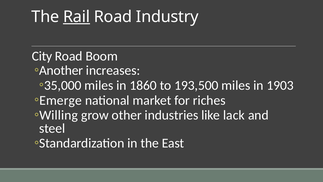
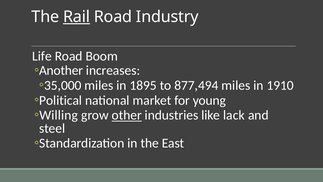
City: City -> Life (42, 56)
1860: 1860 -> 1895 (143, 85)
193,500: 193,500 -> 877,494 (196, 85)
1903: 1903 -> 1910 (280, 85)
Emerge: Emerge -> Political (61, 100)
riches: riches -> young (209, 100)
other underline: none -> present (127, 115)
